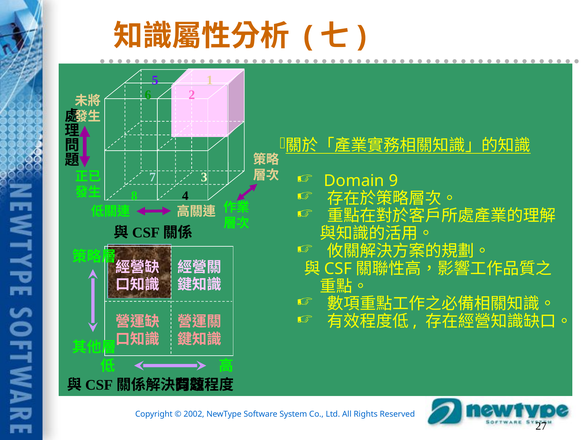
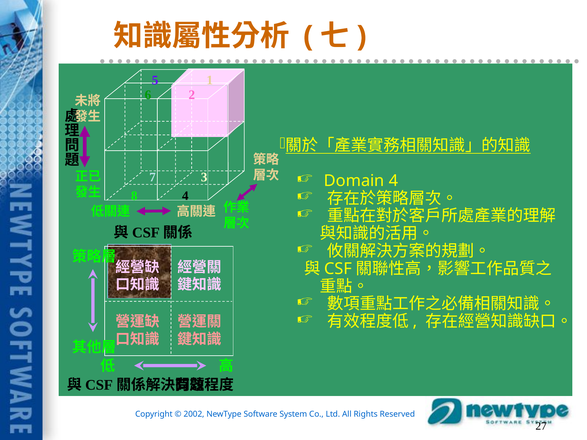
Domain 9: 9 -> 4 (393, 181)
